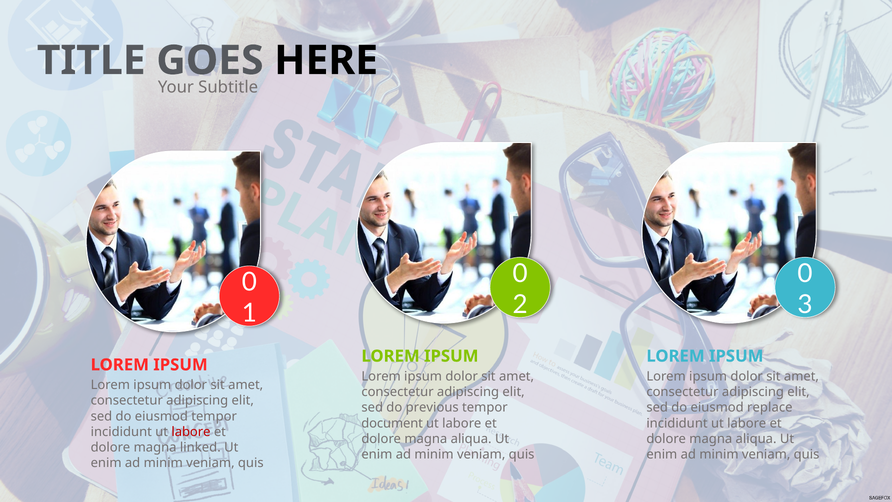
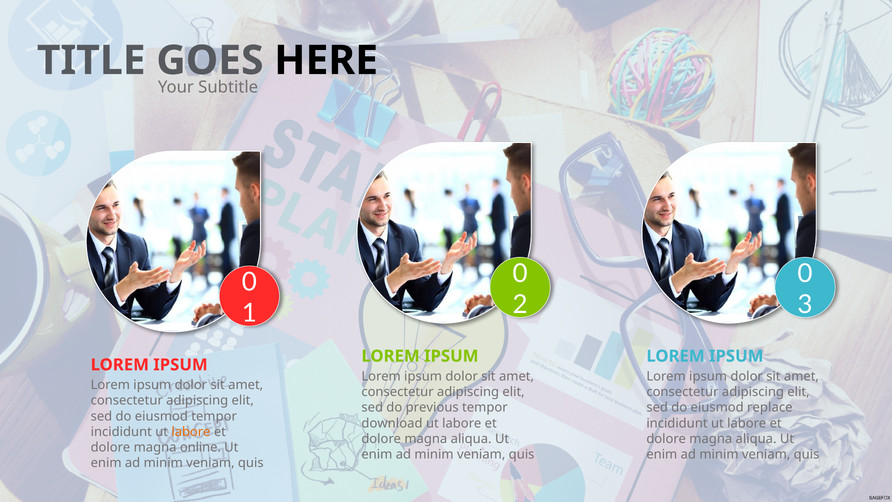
document: document -> download (392, 423)
labore colour: red -> orange (191, 432)
linked: linked -> online (200, 447)
